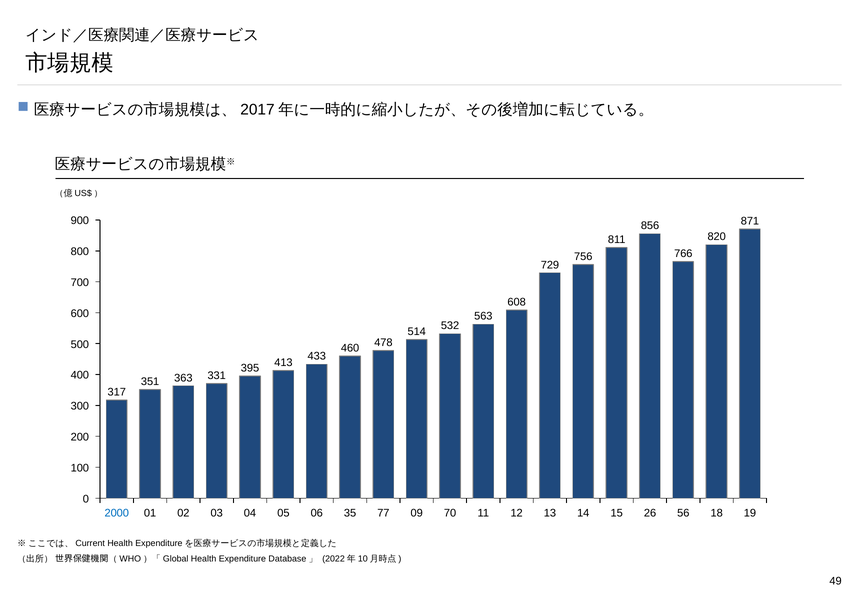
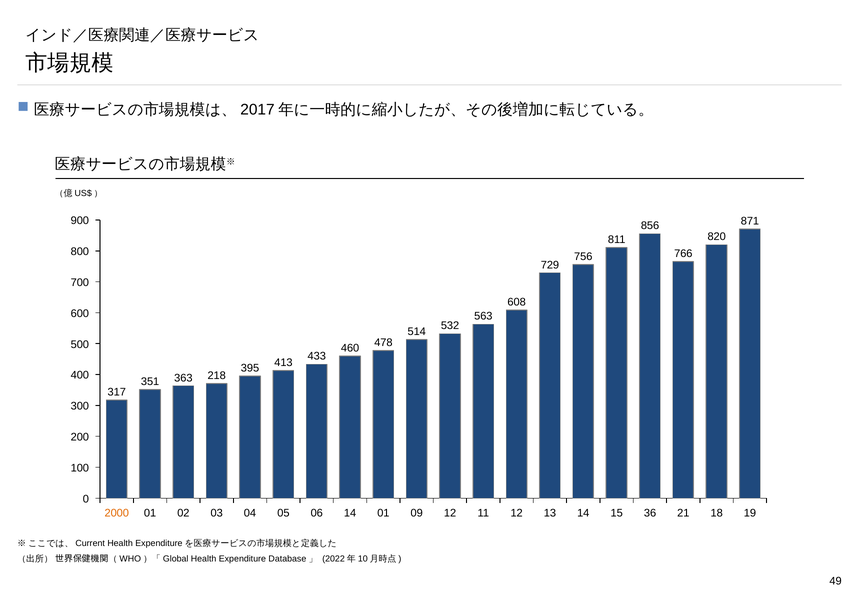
331: 331 -> 218 (217, 376)
2000 colour: blue -> orange (117, 514)
01 35: 35 -> 14 (350, 514)
04 77: 77 -> 01 (383, 514)
09 70: 70 -> 12 (450, 514)
26: 26 -> 36 (650, 514)
56: 56 -> 21 (683, 514)
